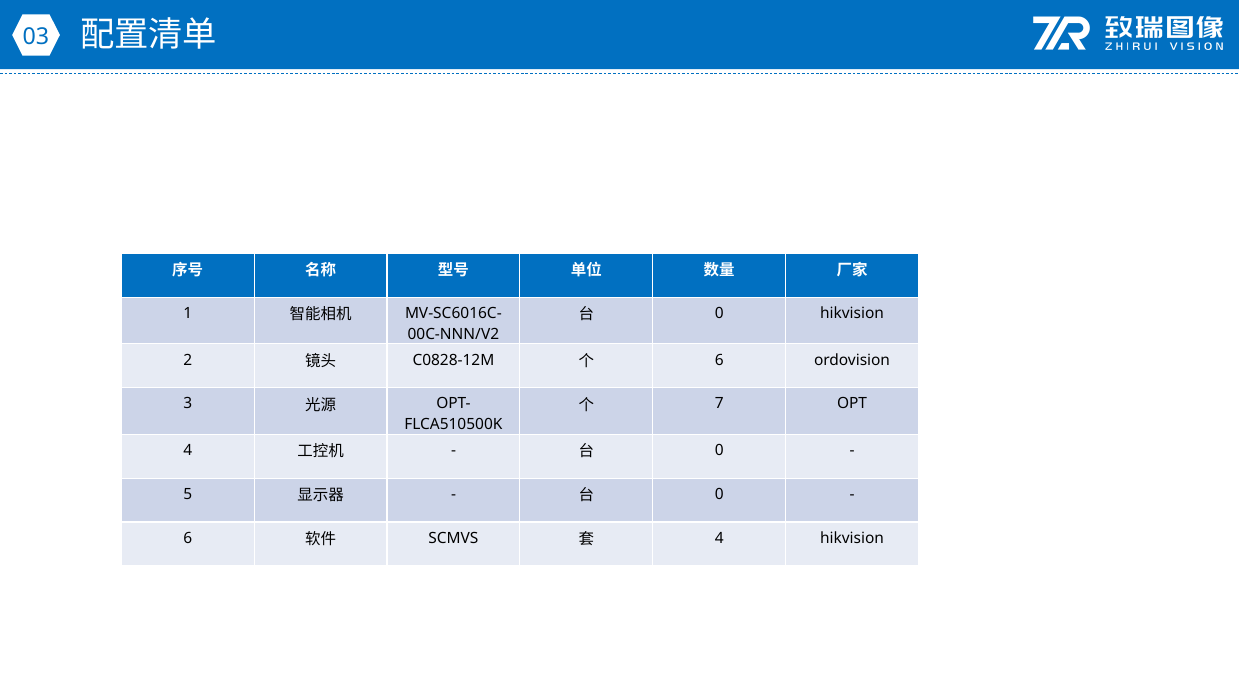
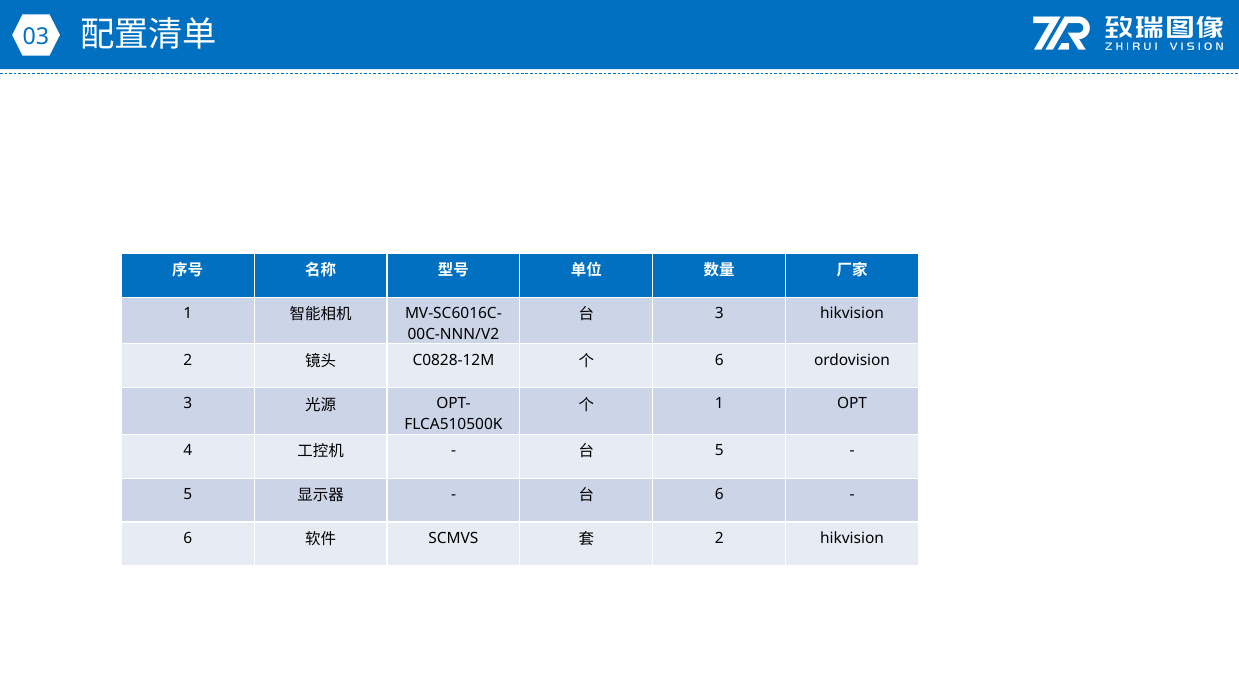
0: 0 -> 3 (719, 313)
7: 7 -> 1 (719, 404)
0: 0 -> 5 (719, 450)
0: 0 -> 6 (719, 494)
4: 4 -> 2 (719, 538)
